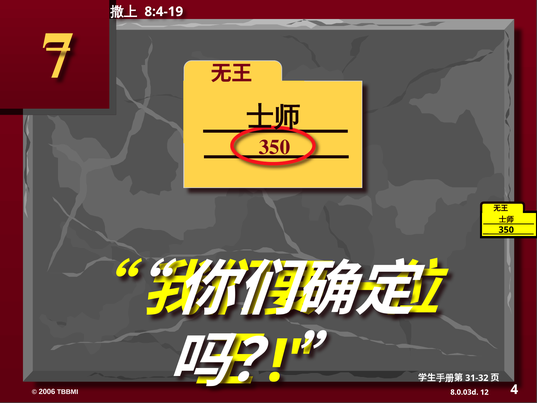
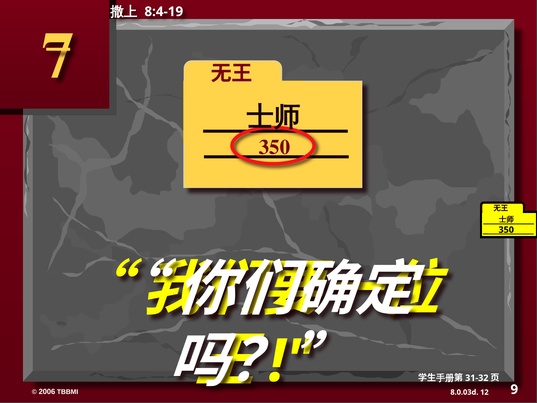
4: 4 -> 9 (514, 389)
